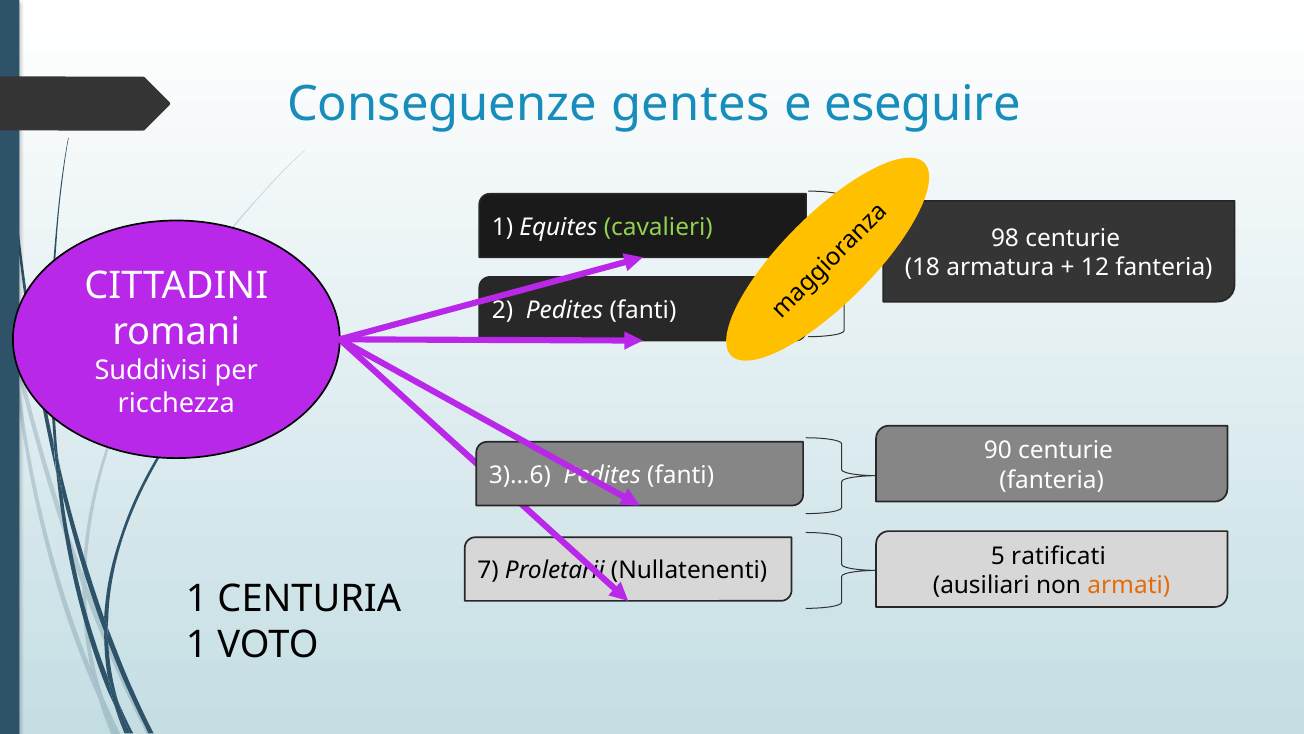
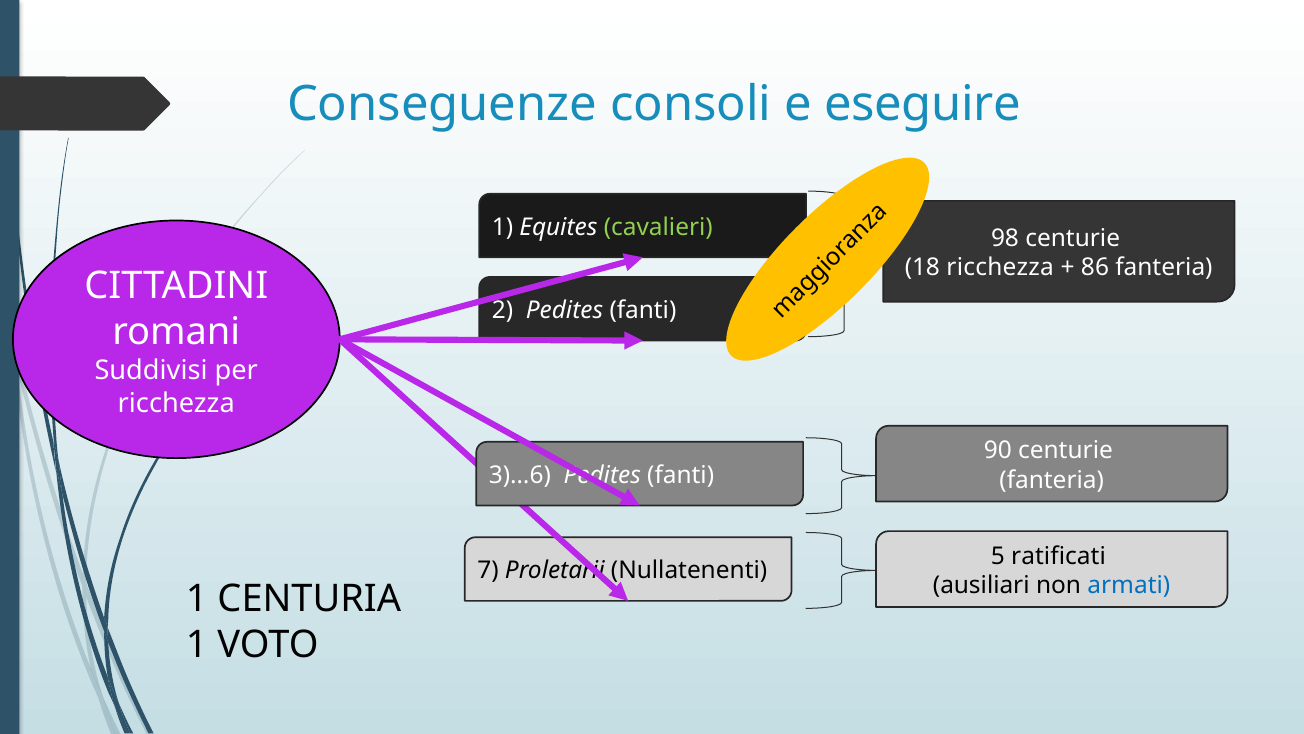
gentes: gentes -> consoli (691, 104)
armatura: armatura -> ricchezza (1000, 267)
12: 12 -> 86 (1095, 267)
armati colour: orange -> blue (1129, 585)
